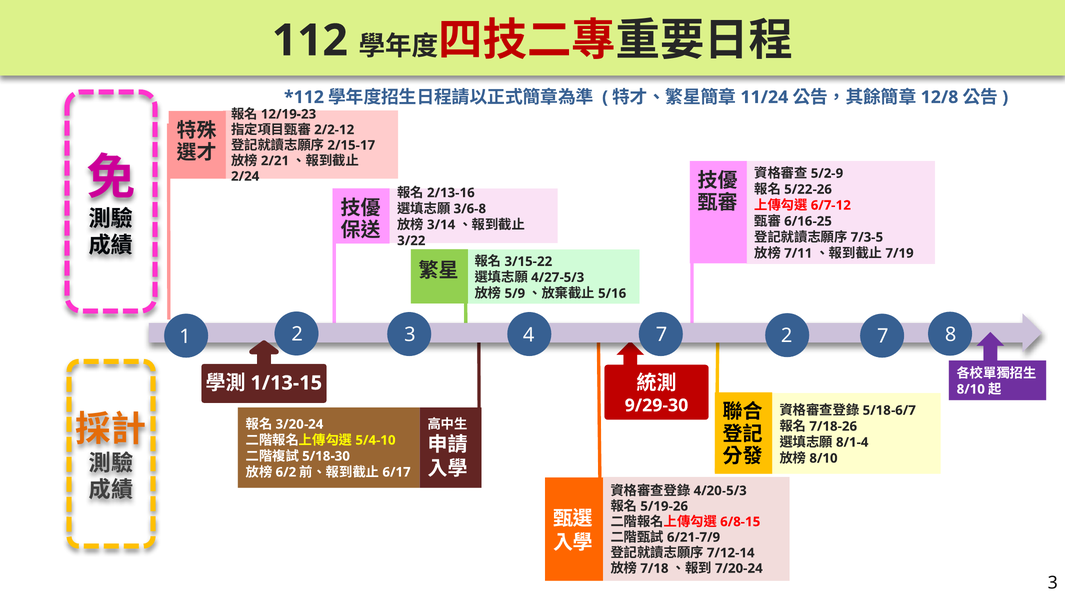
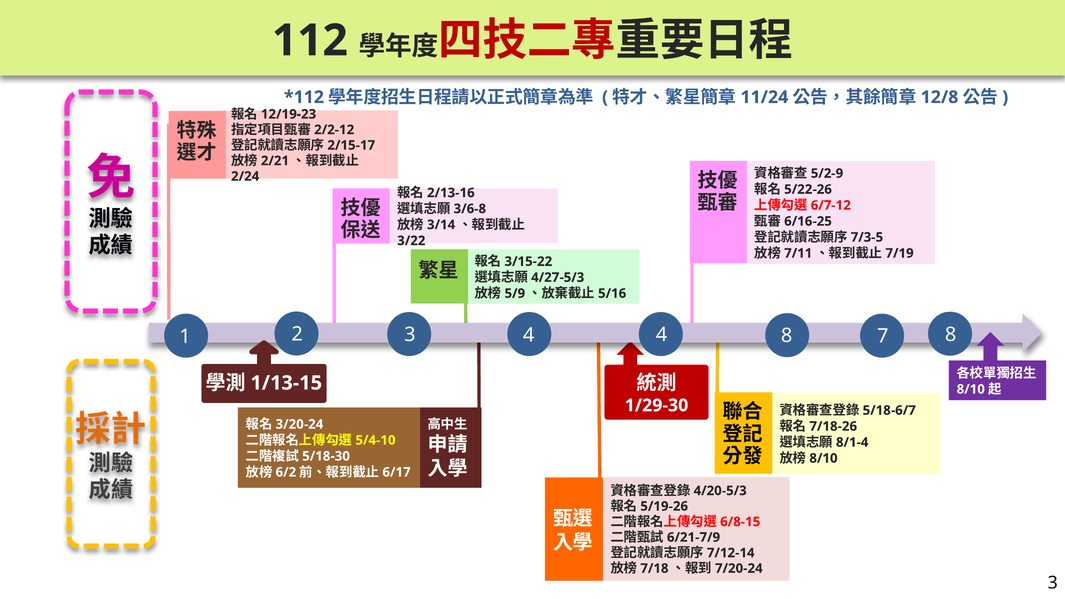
3 7: 7 -> 4 (661, 335)
4 2: 2 -> 8 (787, 336)
9/29-30: 9/29-30 -> 1/29-30 (656, 405)
